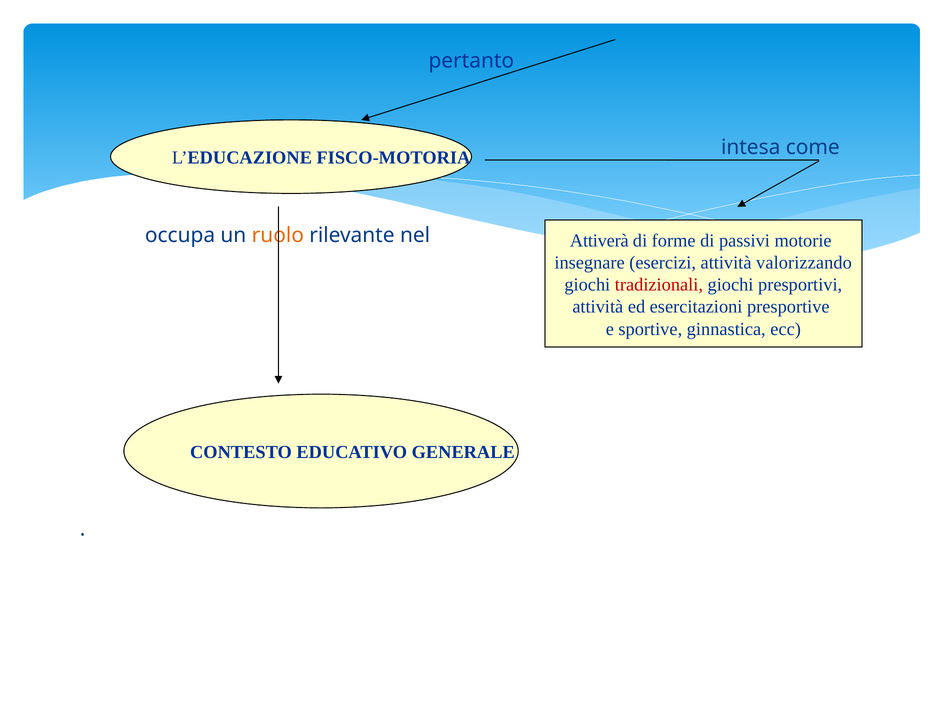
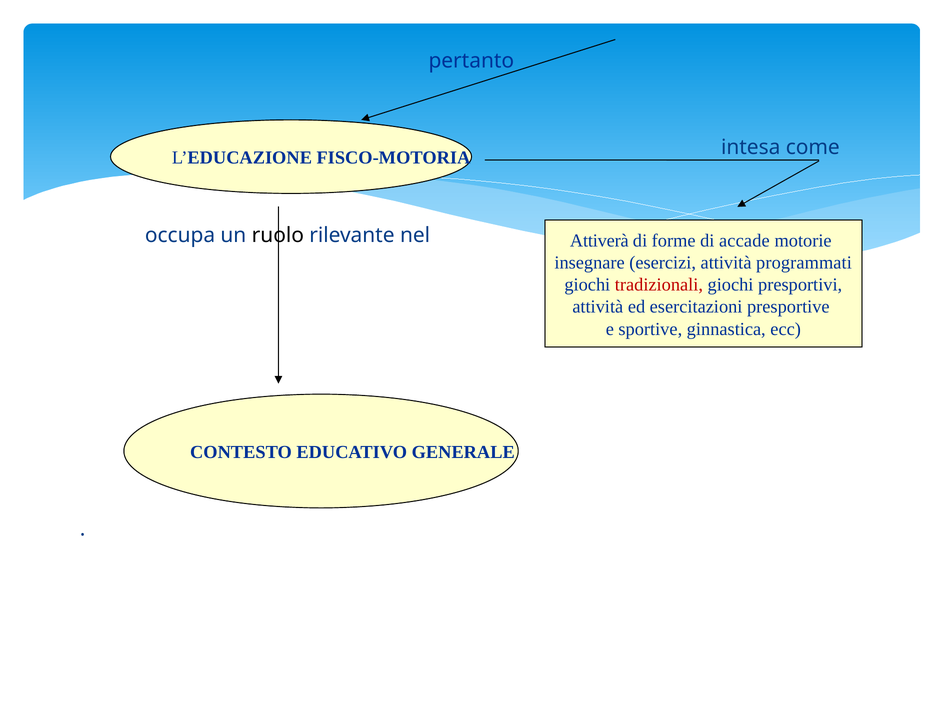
ruolo colour: orange -> black (278, 235)
passivi: passivi -> accade (744, 241)
valorizzando: valorizzando -> programmati (804, 263)
